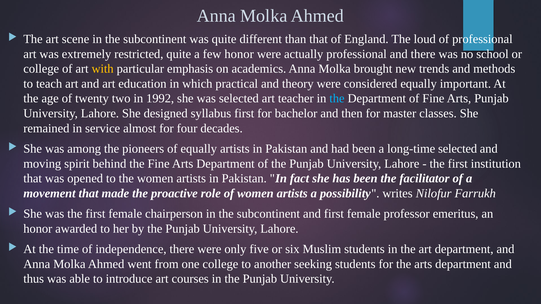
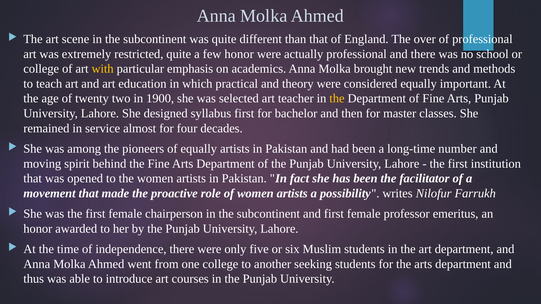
loud: loud -> over (425, 39)
1992: 1992 -> 1900 (160, 99)
the colour: light blue -> yellow (337, 99)
long-time selected: selected -> number (457, 149)
